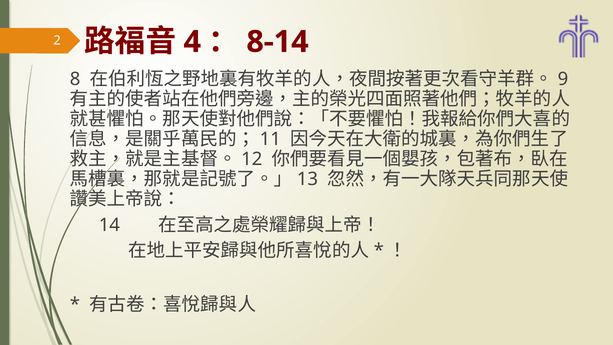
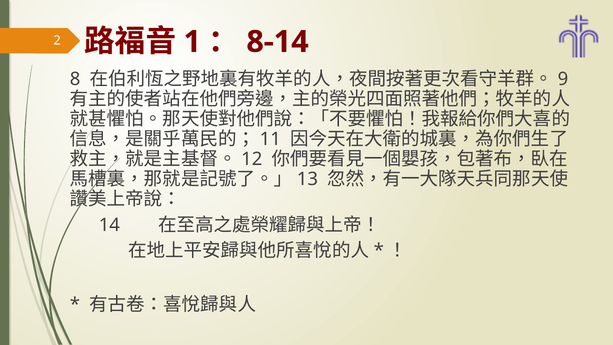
4: 4 -> 1 (192, 42)
